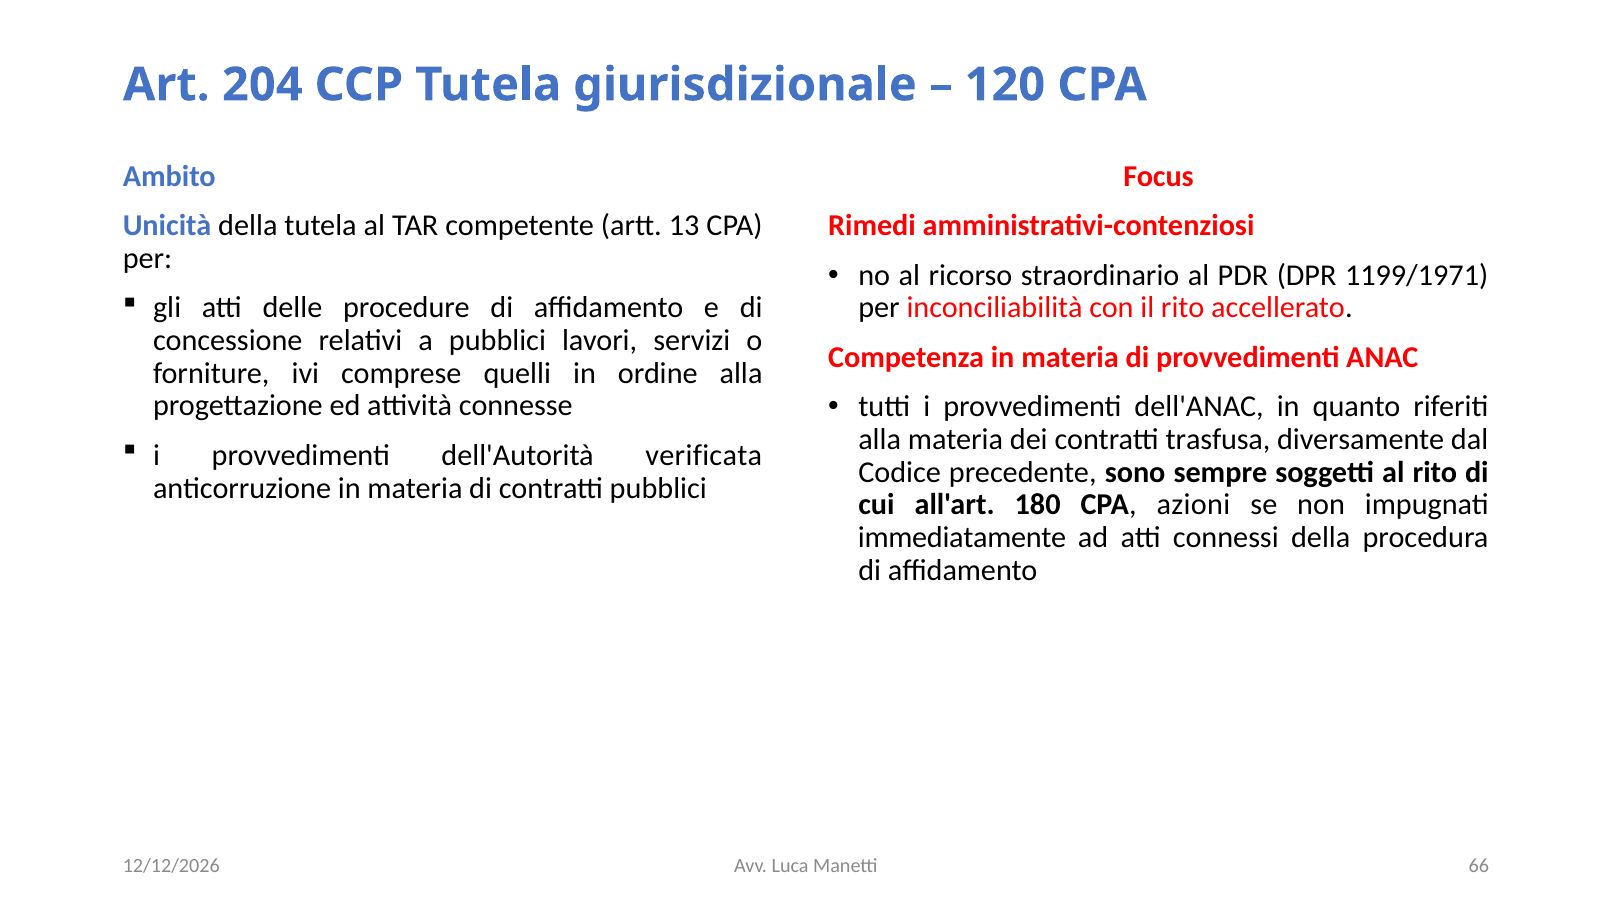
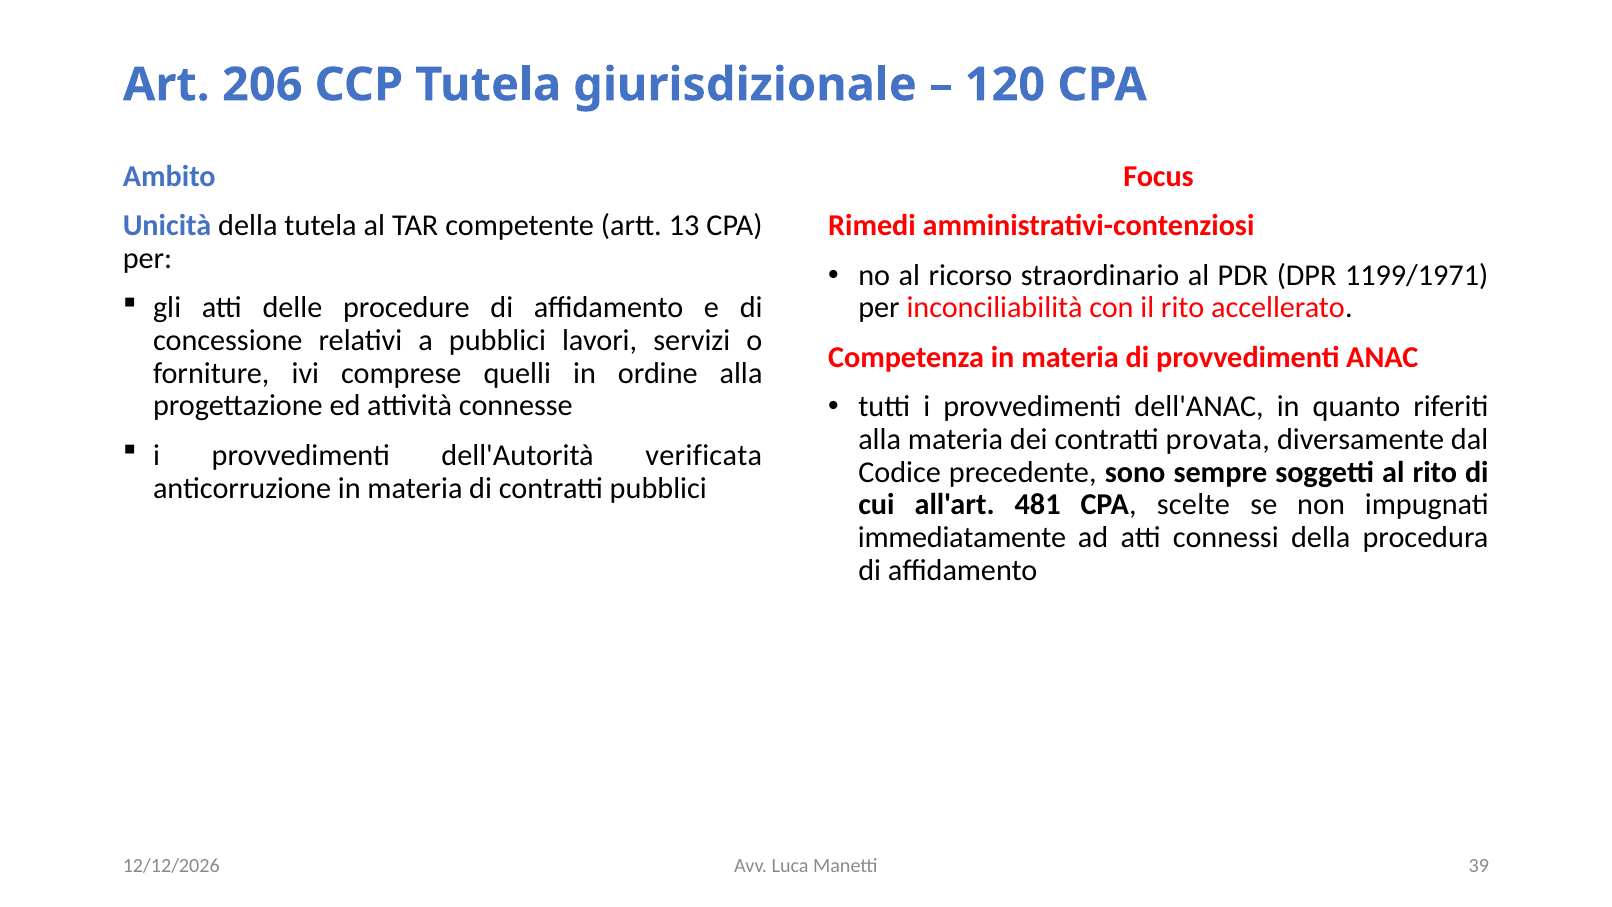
204: 204 -> 206 (262, 85)
trasfusa: trasfusa -> provata (1218, 439)
180: 180 -> 481 (1038, 505)
azioni: azioni -> scelte (1193, 505)
66: 66 -> 39 (1479, 866)
